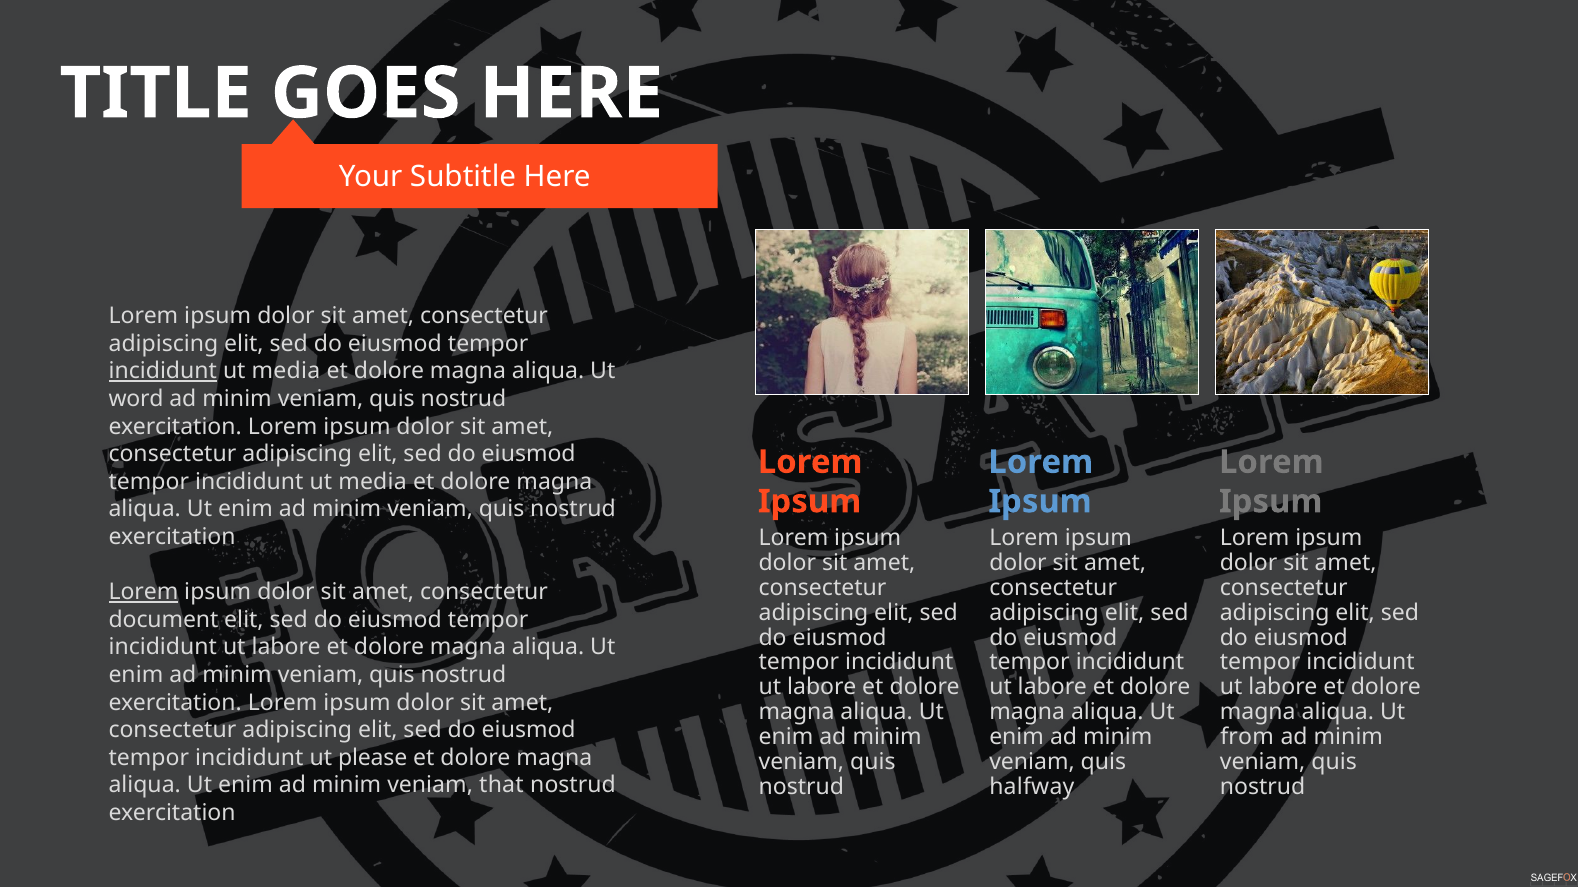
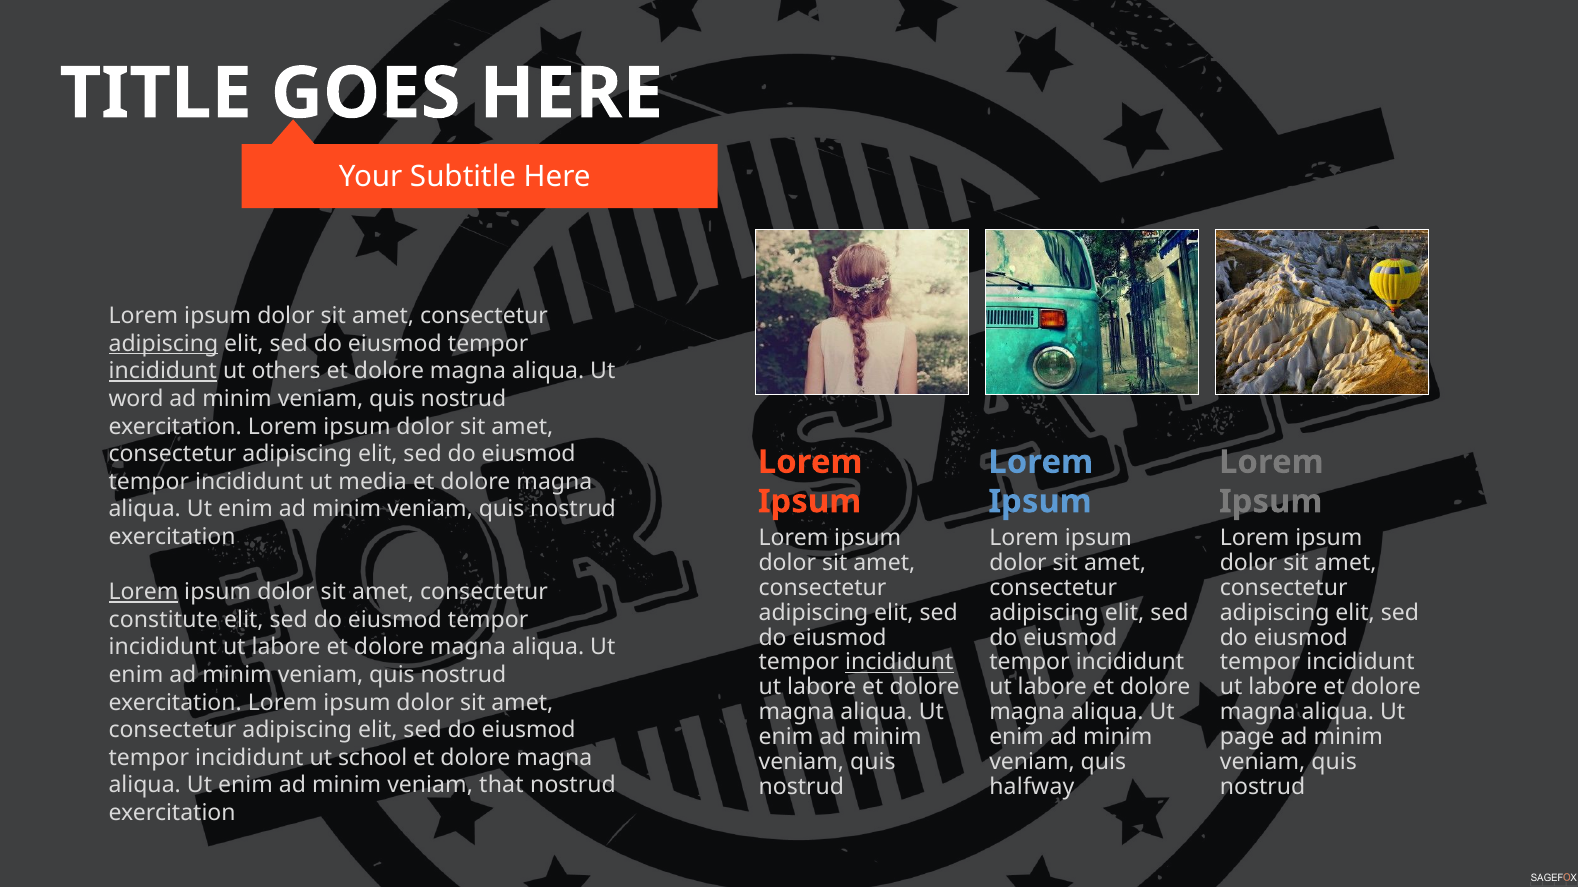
adipiscing underline: none -> present (163, 344)
media: media -> others (286, 371)
document: document -> constitute (163, 620)
incididunt underline: none -> present (899, 663)
from: from -> page (1247, 737)
please: please -> school (373, 758)
